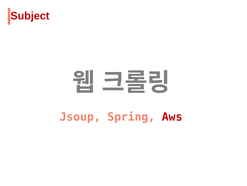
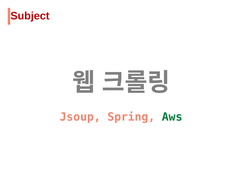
Aws colour: red -> green (172, 117)
